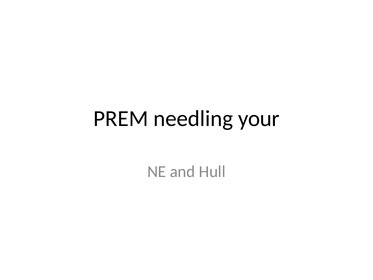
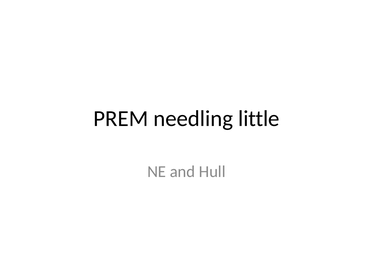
your: your -> little (259, 118)
